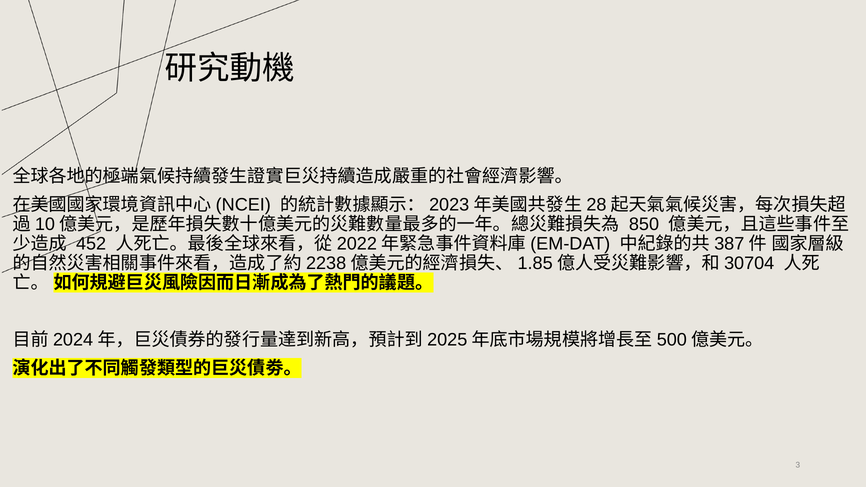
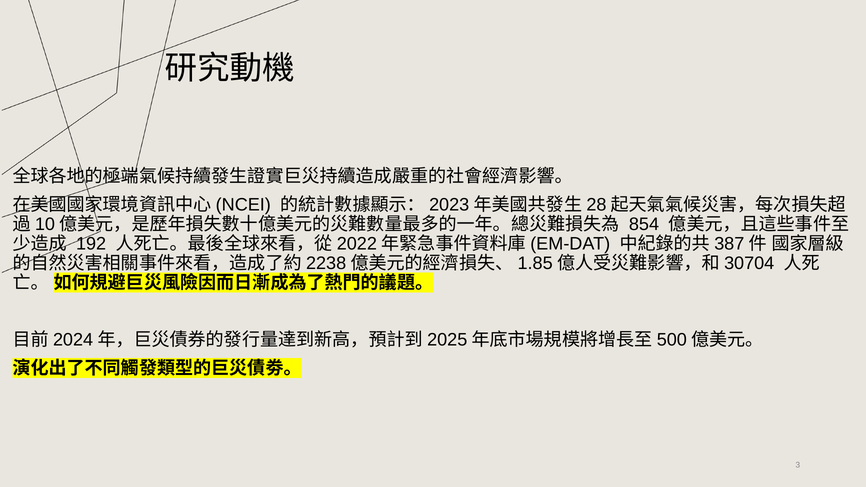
850: 850 -> 854 (644, 224)
452: 452 -> 192 (91, 244)
